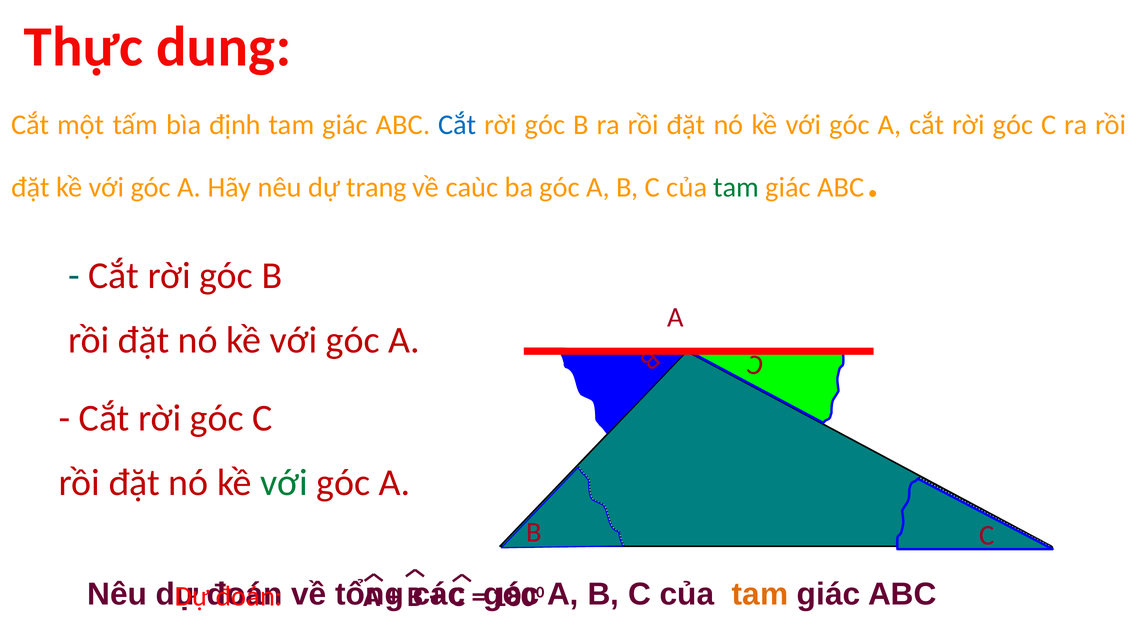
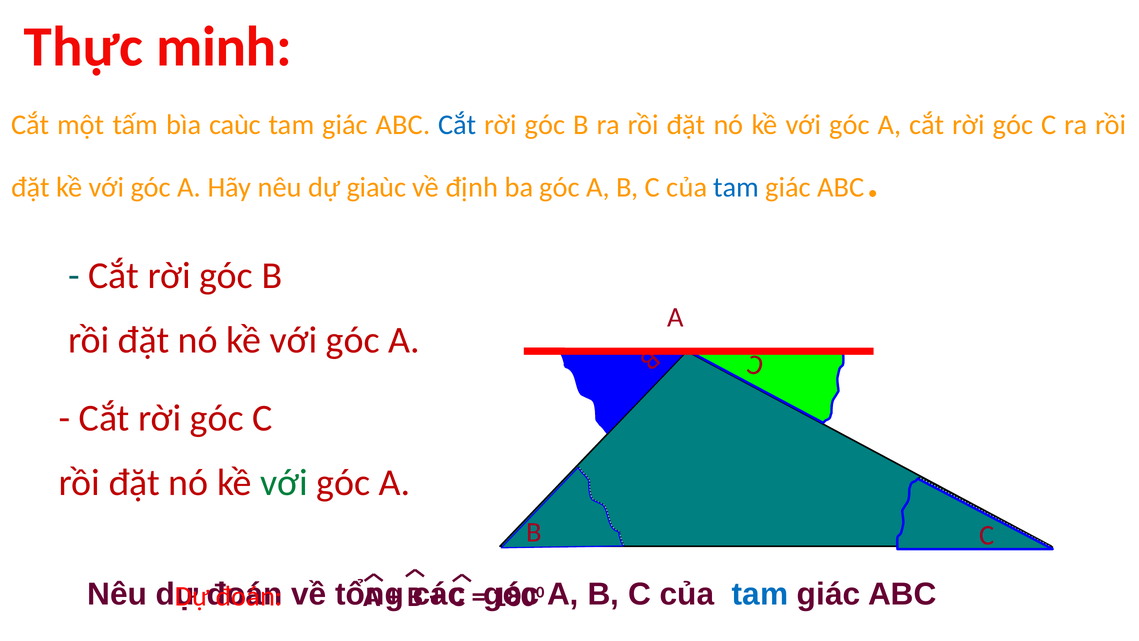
dung: dung -> minh (224, 47)
định: định -> caùc (235, 125)
trang: trang -> giaùc (376, 187)
caùc: caùc -> định (472, 187)
tam colour: green -> blue (736, 187)
tam colour: orange -> blue (760, 594)
